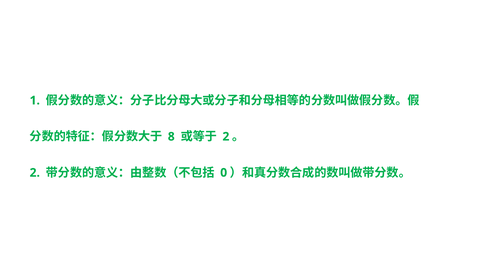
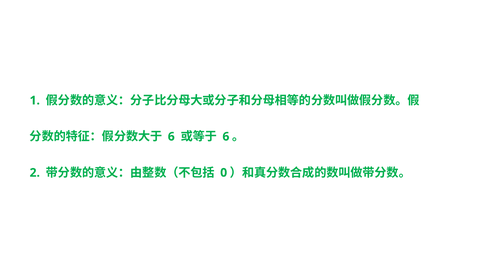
8: 8 -> 6 (171, 137)
2: 2 -> 6 (226, 137)
